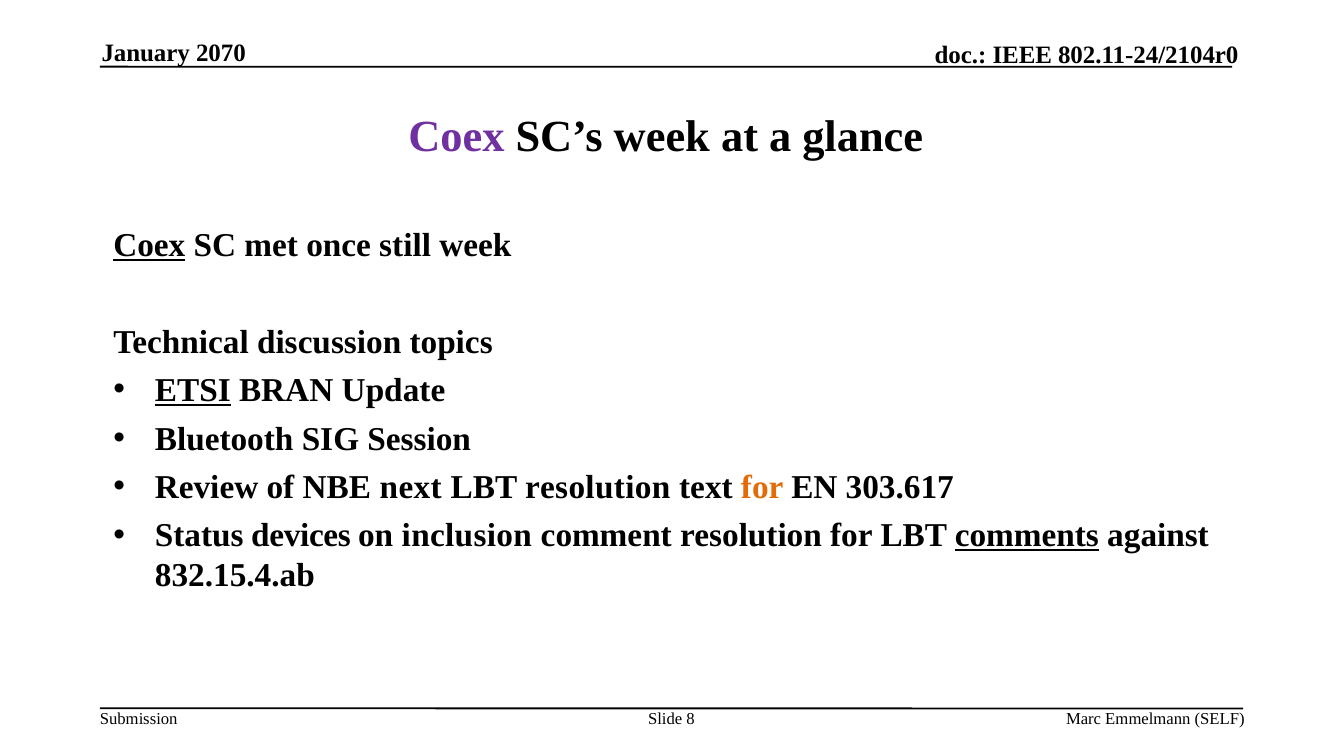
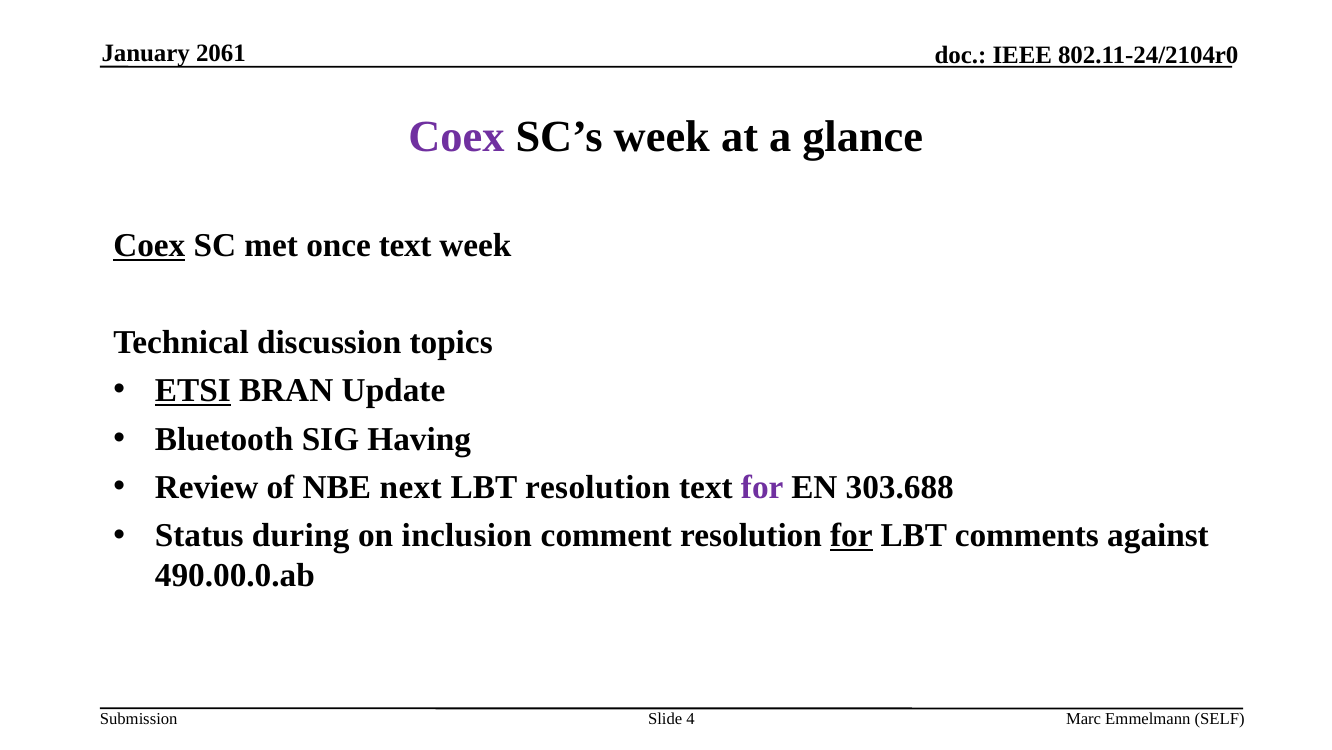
2070: 2070 -> 2061 (221, 53)
once still: still -> text (405, 246)
Session: Session -> Having (419, 439)
for colour: orange -> purple (762, 487)
303.617: 303.617 -> 303.688 (900, 487)
devices: devices -> during (301, 535)
for underline: none -> present (851, 535)
comments underline: present -> none (1027, 535)
832.15.4.ab: 832.15.4.ab -> 490.00.0.ab (235, 575)
8: 8 -> 4 (691, 719)
